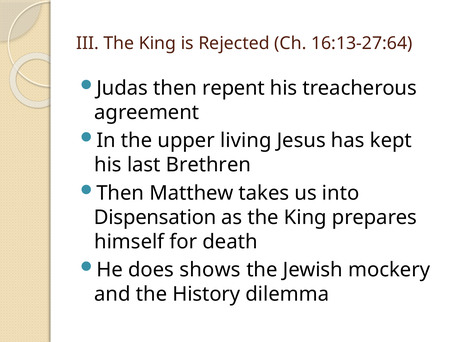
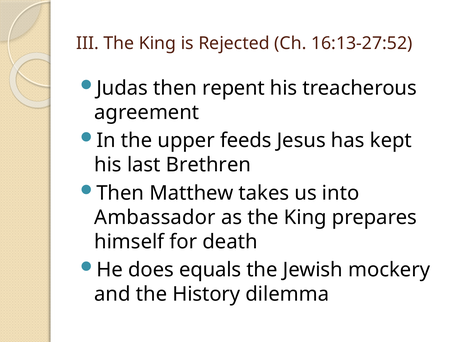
16:13-27:64: 16:13-27:64 -> 16:13-27:52 (362, 43)
living: living -> feeds (246, 141)
Dispensation: Dispensation -> Ambassador (155, 217)
shows: shows -> equals (210, 270)
